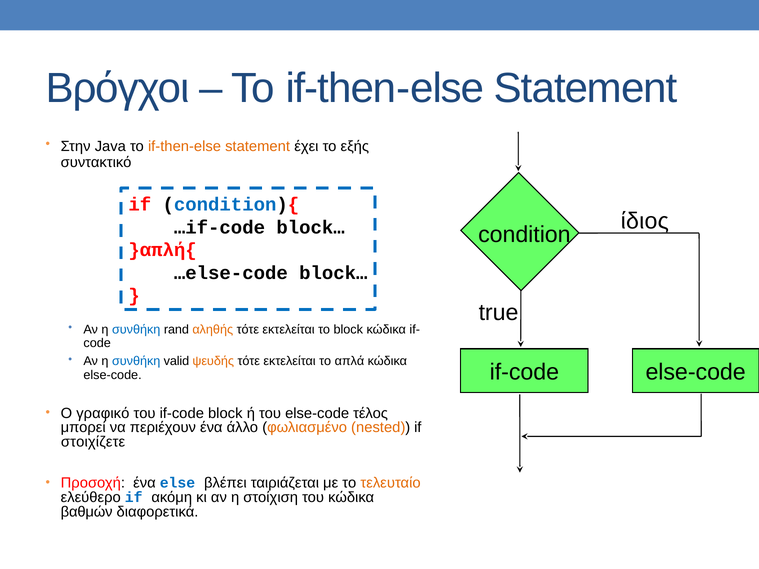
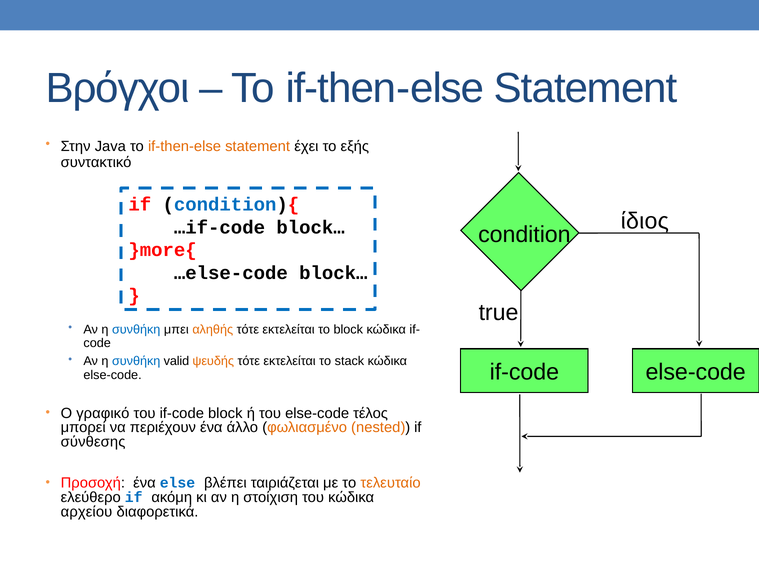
}απλή{: }απλή{ -> }more{ (163, 250)
rand: rand -> μπει (176, 330)
απλά: απλά -> stack (349, 361)
στοιχίζετε: στοιχίζετε -> σύνθεσης (93, 442)
βαθμών: βαθμών -> αρχείου (87, 512)
